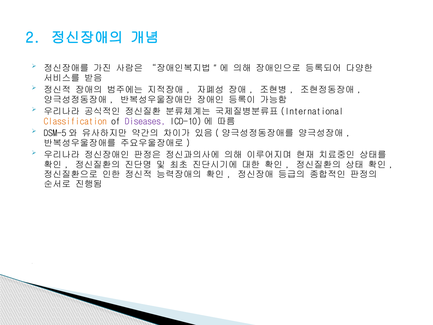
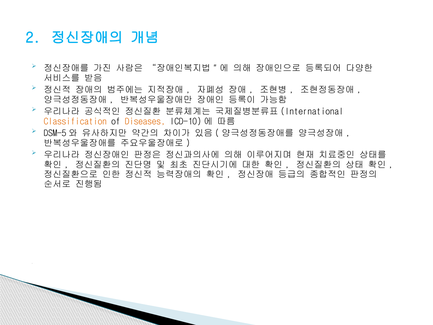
Diseases colour: purple -> orange (145, 121)
